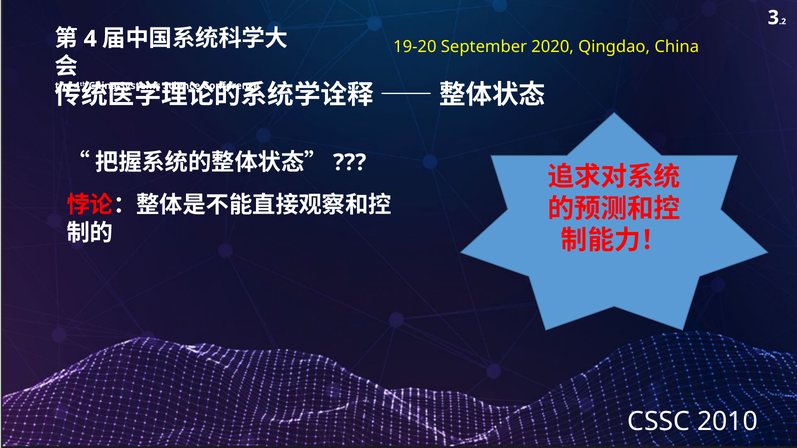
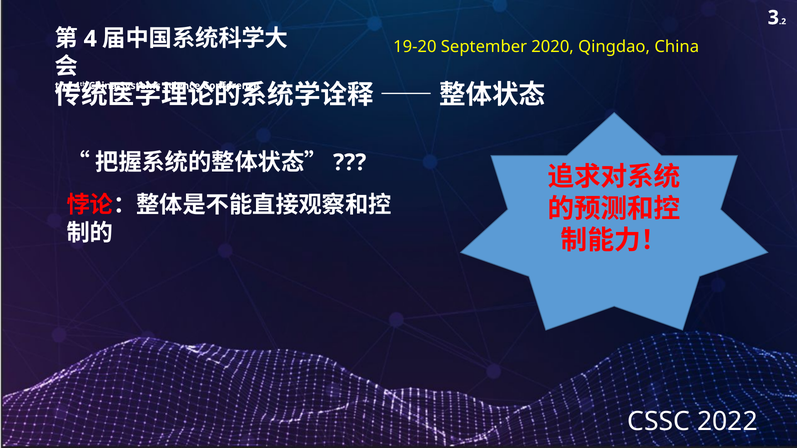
2010: 2010 -> 2022 (727, 422)
